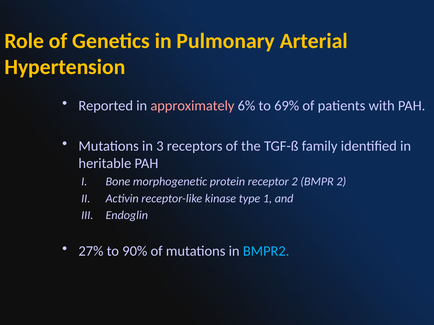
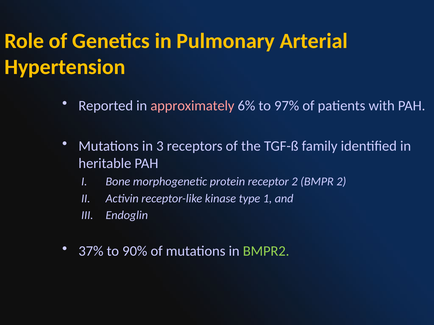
69%: 69% -> 97% (287, 106)
27%: 27% -> 37% (91, 252)
BMPR2 colour: light blue -> light green (266, 252)
